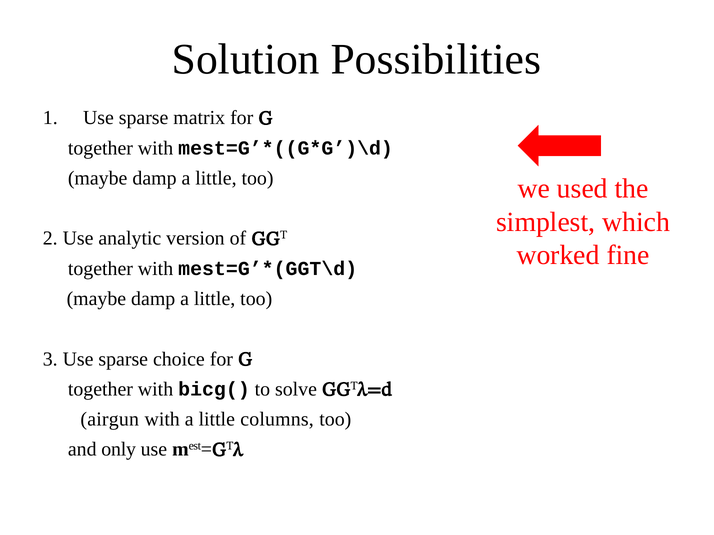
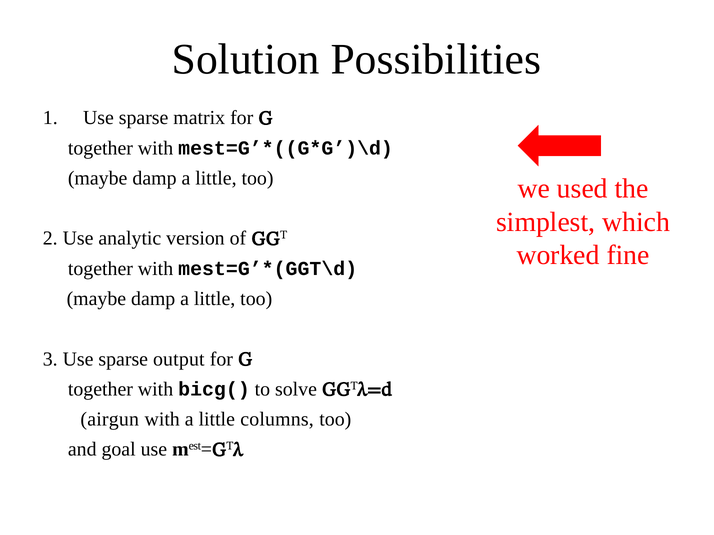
choice: choice -> output (179, 359)
only: only -> goal (119, 450)
